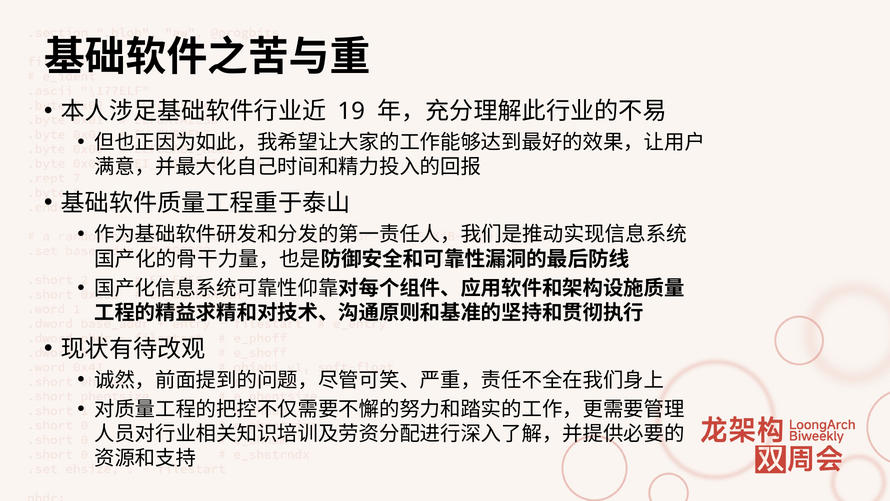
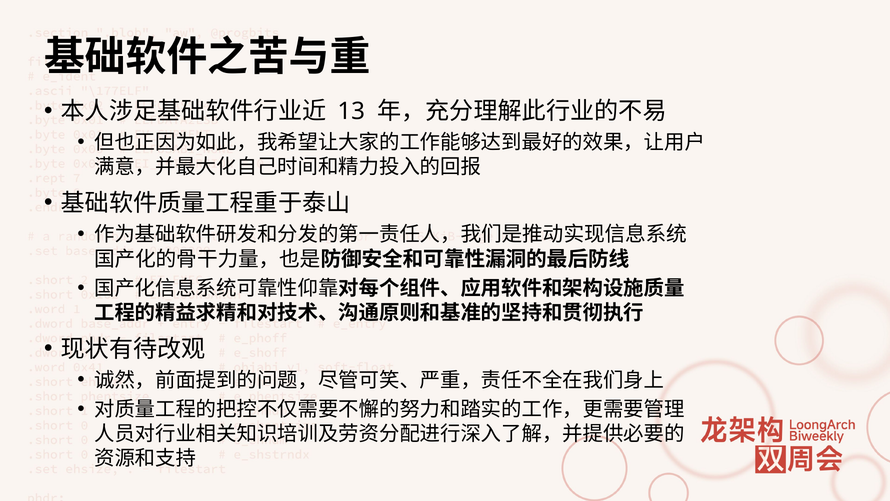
19: 19 -> 13 (351, 111)
